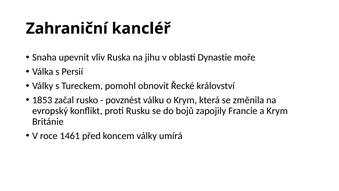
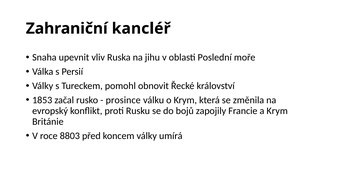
Dynastie: Dynastie -> Poslední (215, 57)
povznést: povznést -> prosince (123, 100)
1461: 1461 -> 8803 (70, 136)
